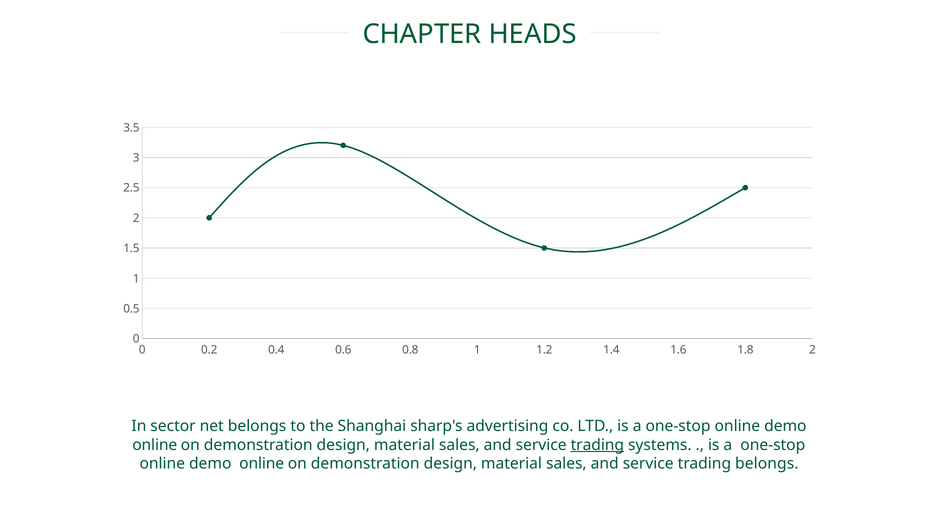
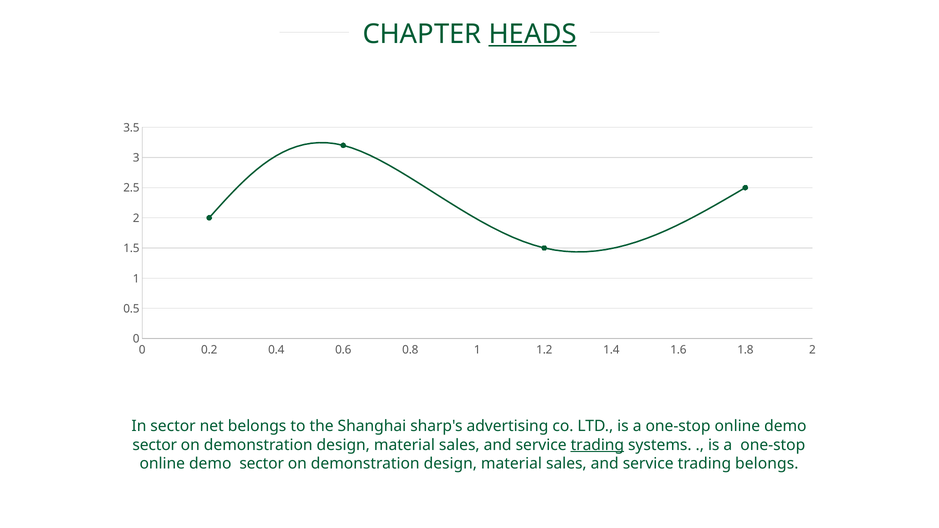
HEADS underline: none -> present (533, 34)
online: online -> sector (155, 445)
online: online -> sector (262, 464)
